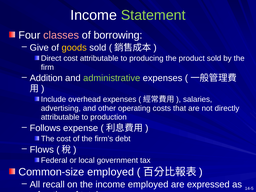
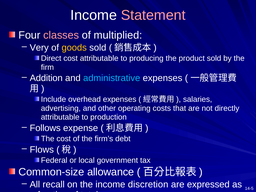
Statement colour: light green -> pink (153, 15)
borrowing: borrowing -> multiplied (118, 35)
Give: Give -> Very (39, 48)
administrative colour: light green -> light blue (112, 78)
Common-size employed: employed -> allowance (111, 172)
income employed: employed -> discretion (148, 184)
